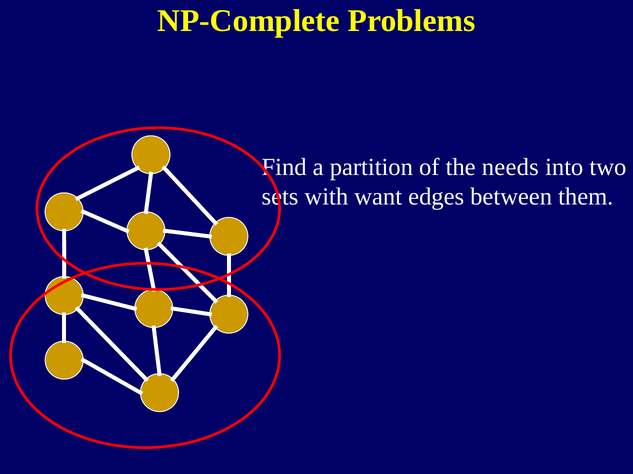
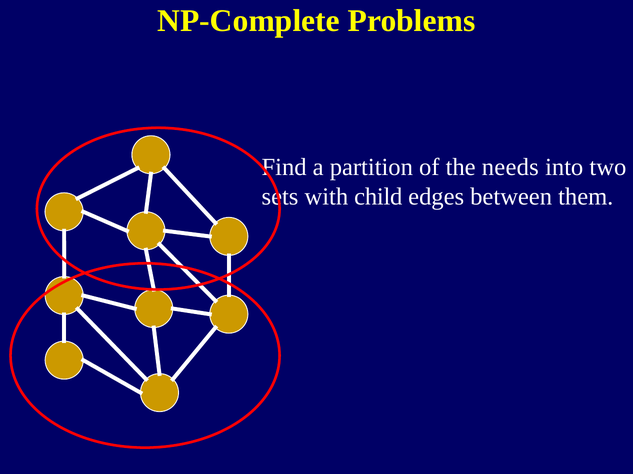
want: want -> child (378, 197)
